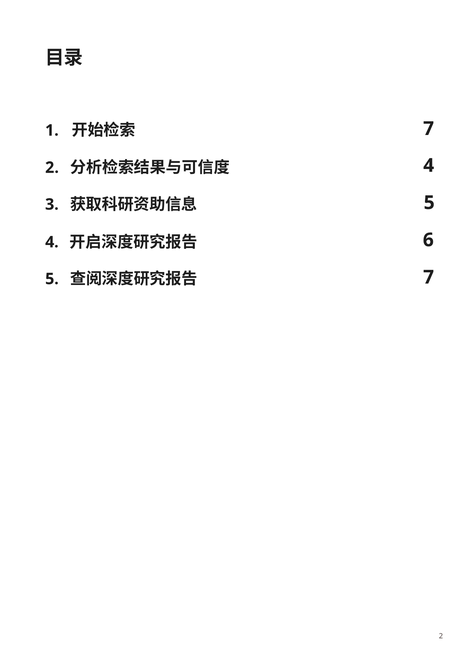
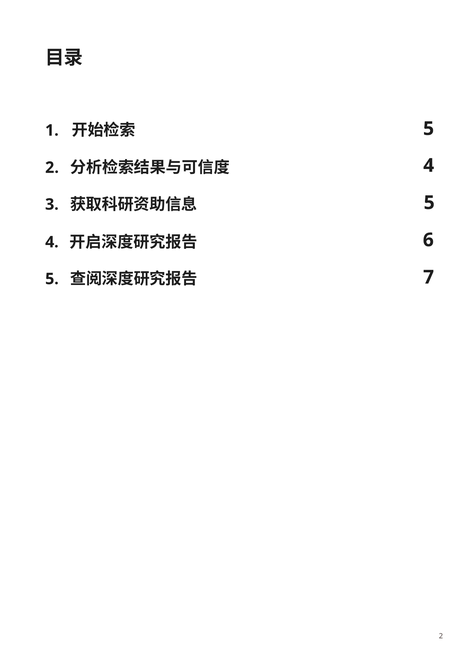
7: 7 -> 5 (429, 129)
